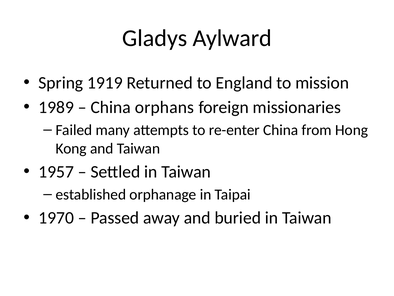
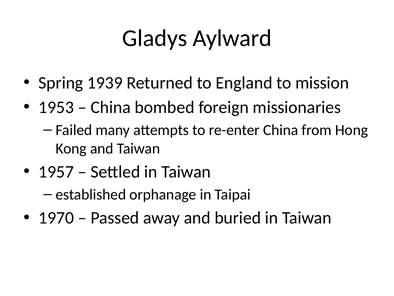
1919: 1919 -> 1939 (105, 83)
1989: 1989 -> 1953 (56, 107)
orphans: orphans -> bombed (165, 107)
